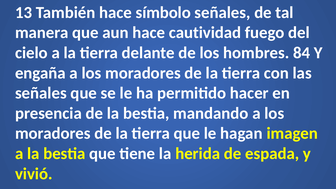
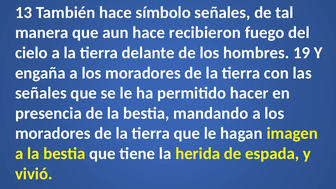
cautividad: cautividad -> recibieron (205, 33)
84: 84 -> 19 (302, 53)
